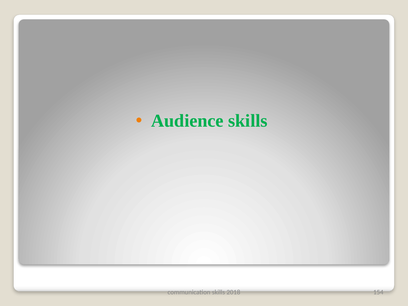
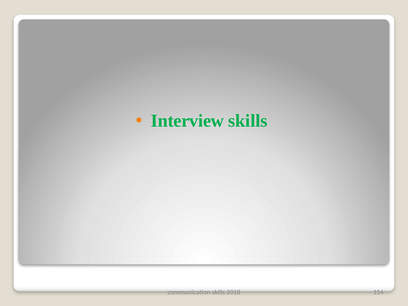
Audience: Audience -> Interview (187, 121)
